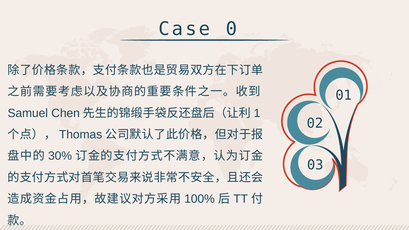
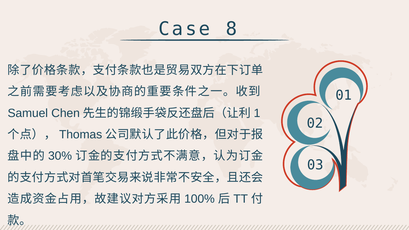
0: 0 -> 8 (231, 29)
